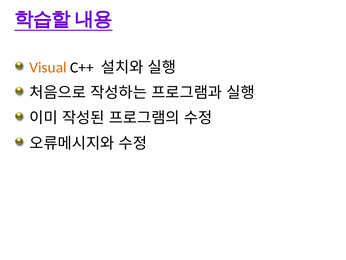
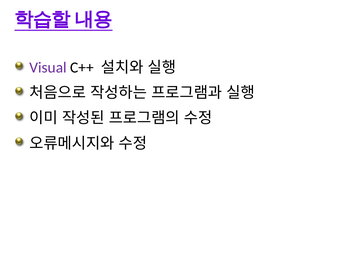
Visual colour: orange -> purple (48, 67)
